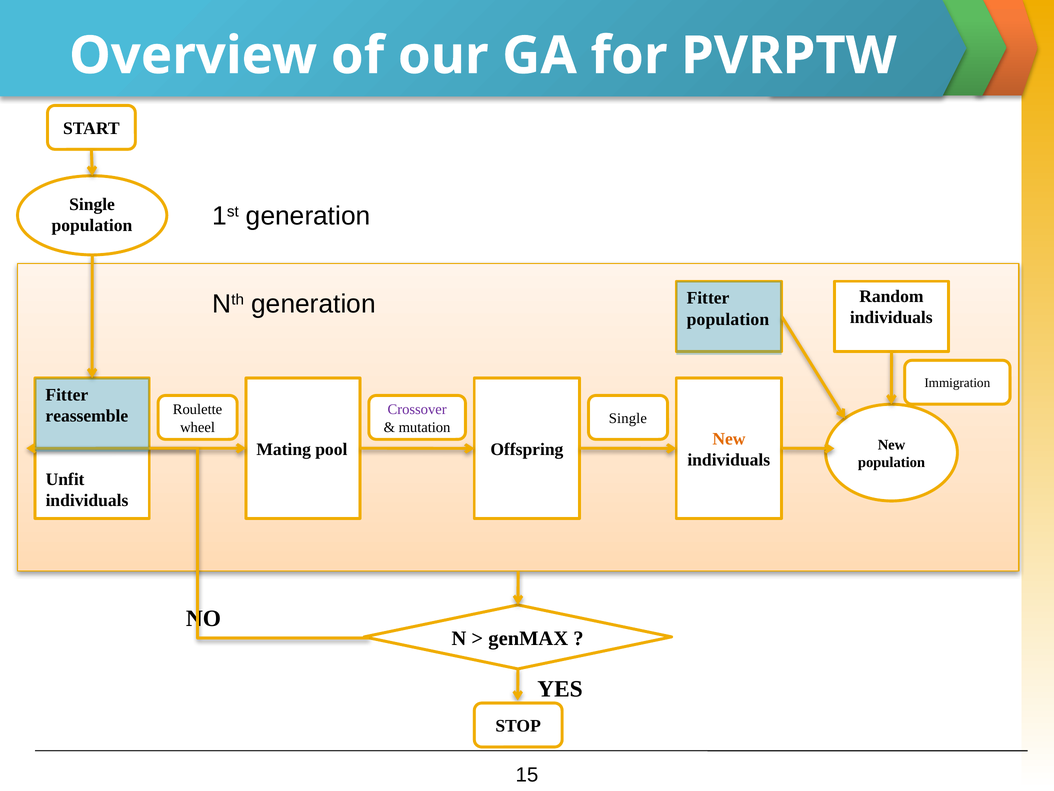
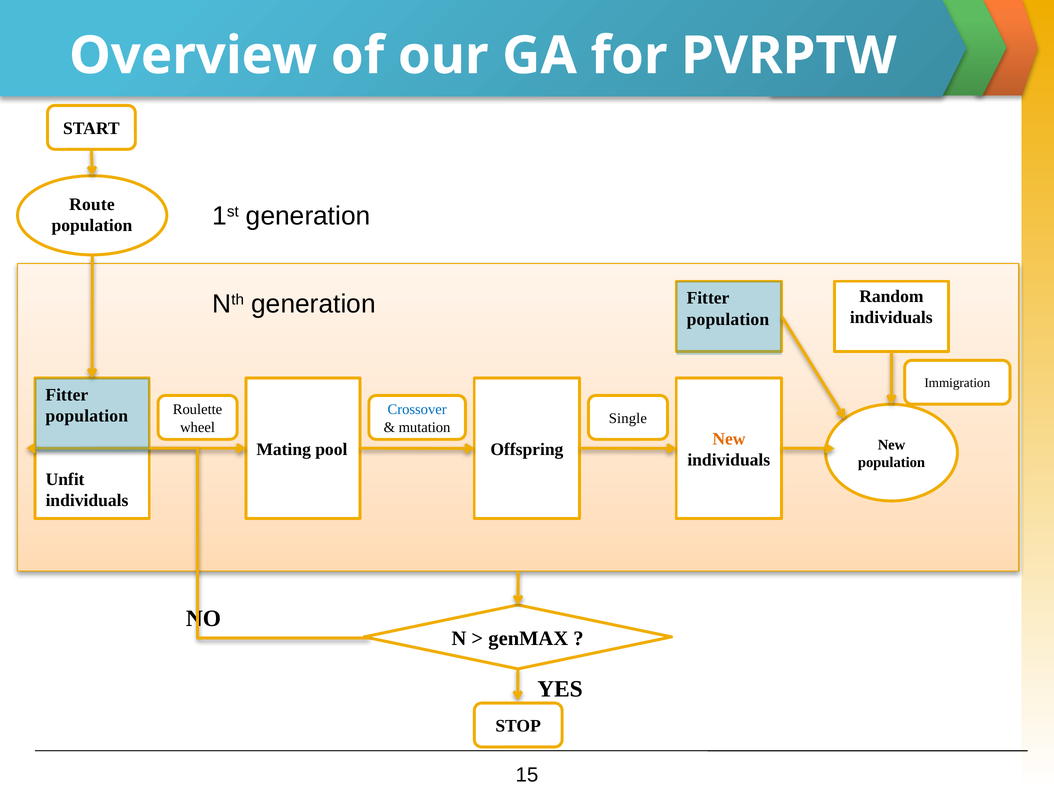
Single: Single -> Route (92, 204)
Crossover colour: purple -> blue (417, 409)
reassemble: reassemble -> population (87, 416)
